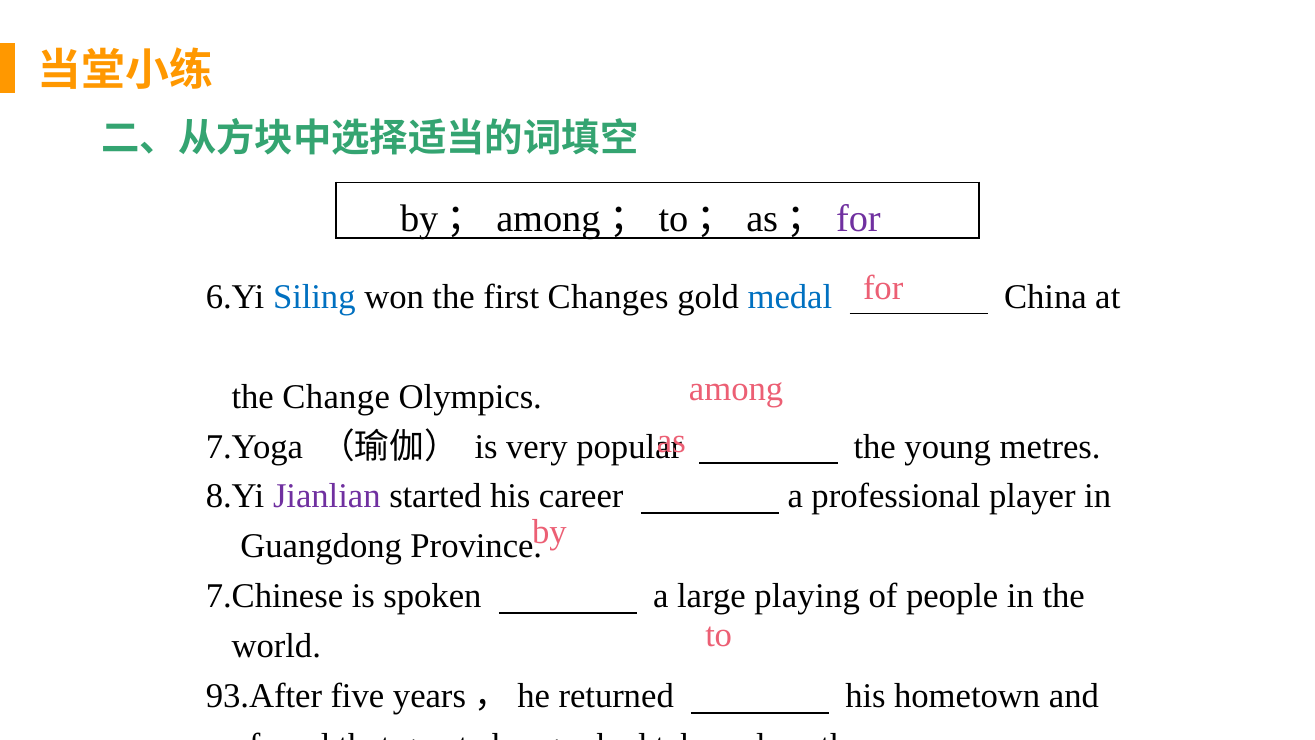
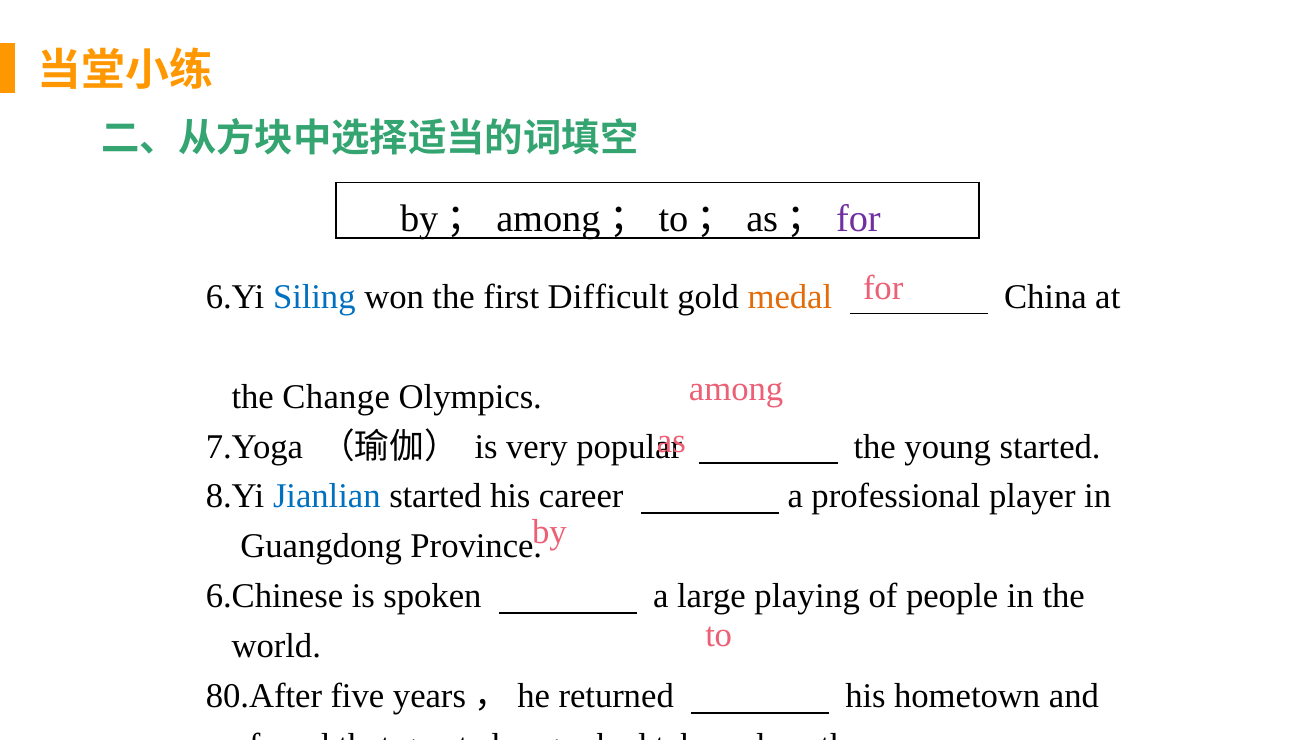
first Changes: Changes -> Difficult (608, 297)
medal colour: blue -> orange (790, 297)
young metres: metres -> started (1050, 446)
Jianlian colour: purple -> blue (327, 496)
7.Chinese: 7.Chinese -> 6.Chinese (274, 596)
93.After: 93.After -> 80.After (264, 696)
